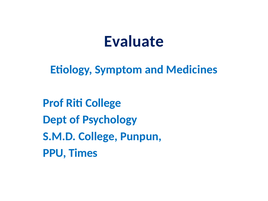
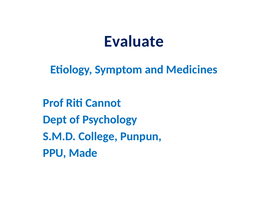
Riti College: College -> Cannot (103, 103)
Times: Times -> Made (83, 153)
